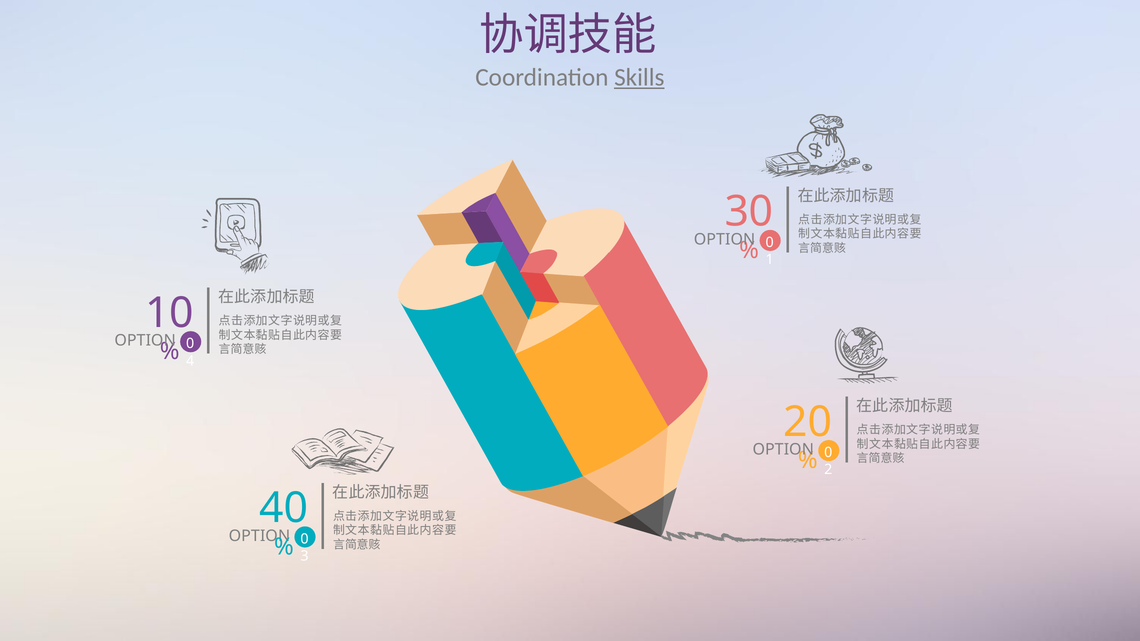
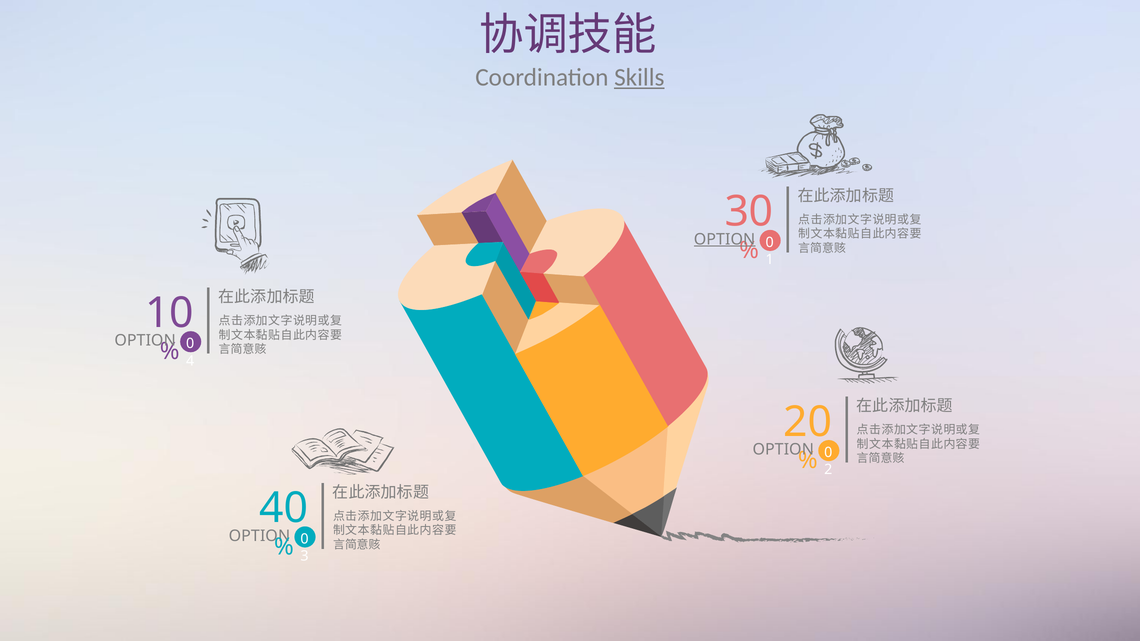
OPTION underline: none -> present (725, 239)
